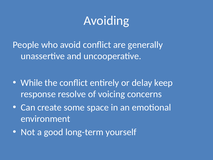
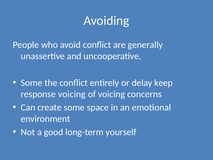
While: While -> Some (32, 83)
response resolve: resolve -> voicing (72, 94)
